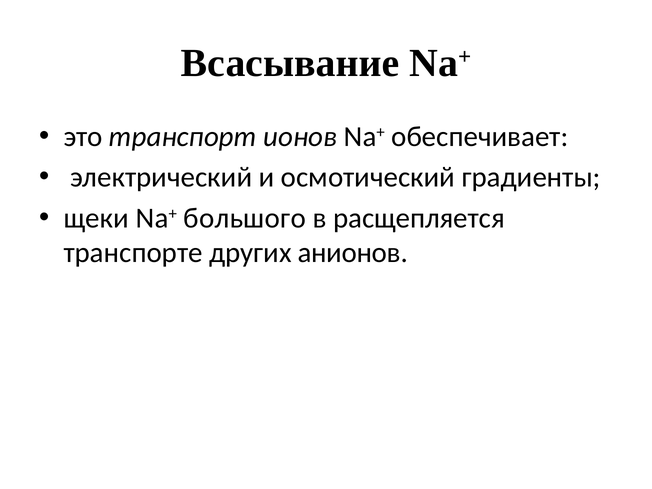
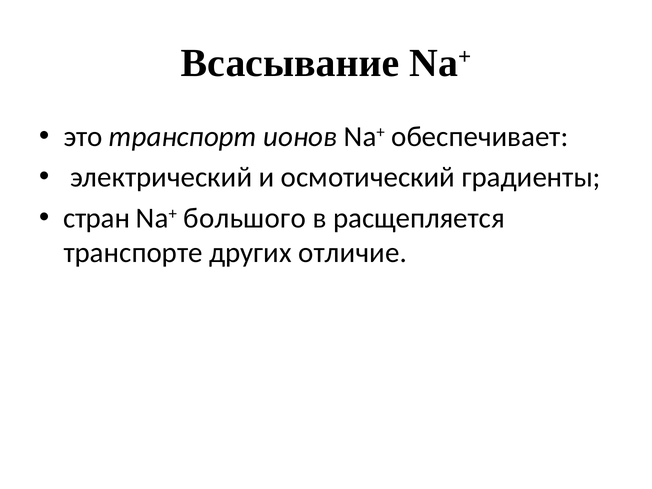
щеки: щеки -> стран (97, 218)
анионов: анионов -> отличие (353, 253)
